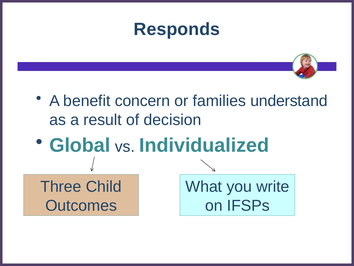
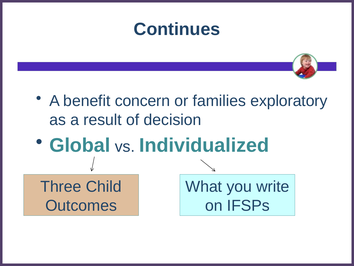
Responds: Responds -> Continues (177, 29)
understand: understand -> exploratory (289, 101)
